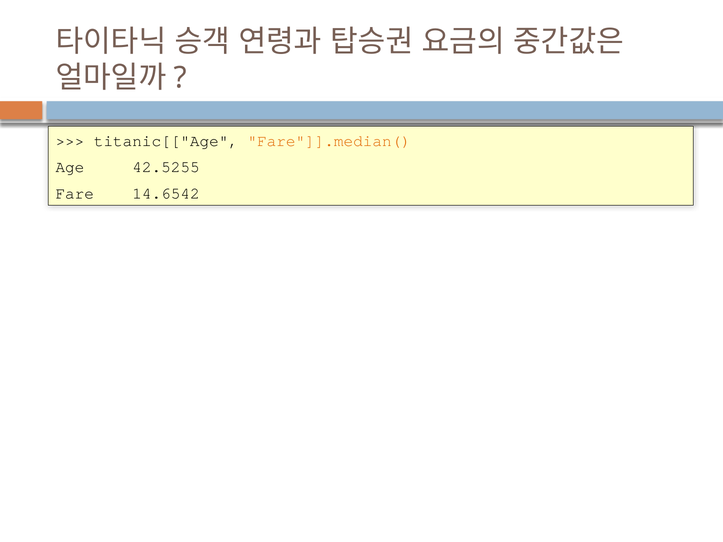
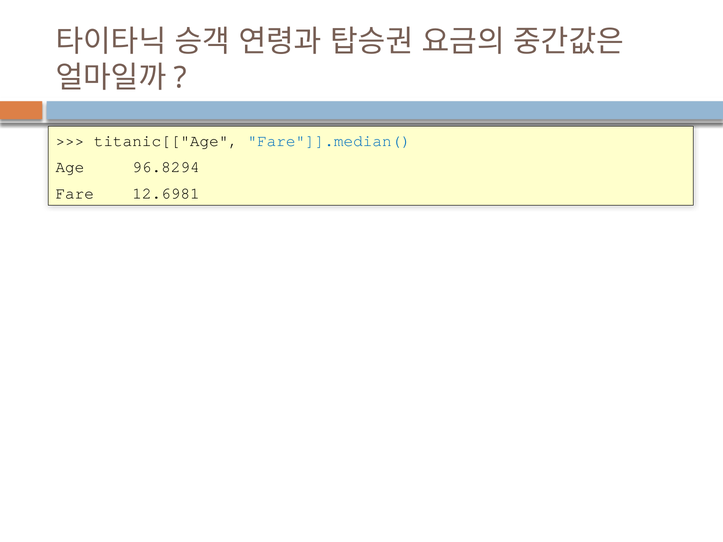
Fare"]].median( colour: orange -> blue (329, 141)
42.5255: 42.5255 -> 96.8294 (166, 167)
14.6542: 14.6542 -> 12.6981 (166, 193)
